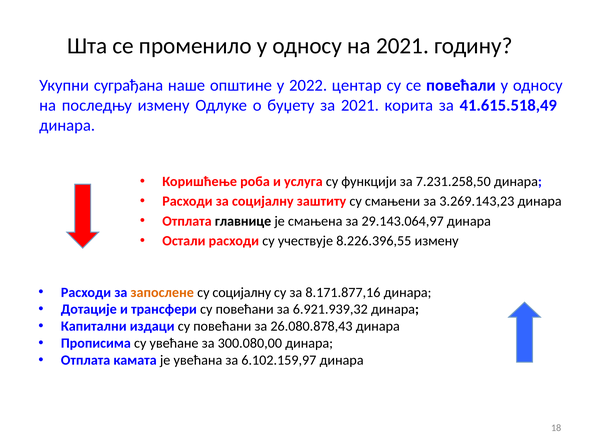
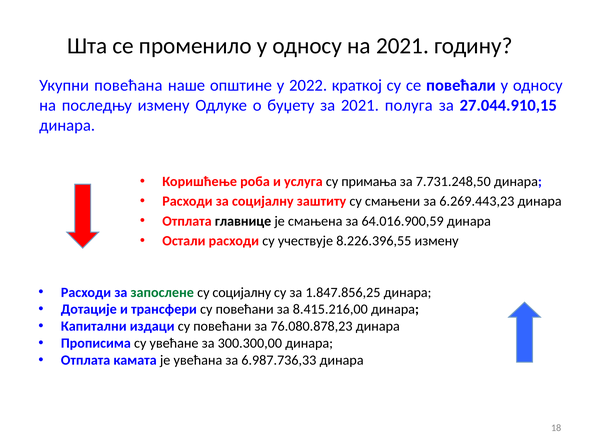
суграђана: суграђана -> повећана (128, 85)
центар: центар -> краткој (357, 85)
корита: корита -> полуга (409, 105)
41.615.518,49: 41.615.518,49 -> 27.044.910,15 (508, 105)
функцији: функцији -> примања (369, 181)
7.231.258,50: 7.231.258,50 -> 7.731.248,50 (453, 181)
3.269.143,23: 3.269.143,23 -> 6.269.443,23 (477, 201)
29.143.064,97: 29.143.064,97 -> 64.016.900,59 (403, 221)
запослене colour: orange -> green (162, 292)
8.171.877,16: 8.171.877,16 -> 1.847.856,25 (343, 292)
6.921.939,32: 6.921.939,32 -> 8.415.216,00 (330, 309)
26.080.878,43: 26.080.878,43 -> 76.080.878,23 (311, 326)
300.080,00: 300.080,00 -> 300.300,00 (250, 343)
6.102.159,97: 6.102.159,97 -> 6.987.736,33 (279, 360)
